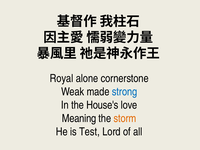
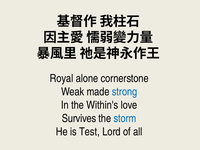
House's: House's -> Within's (102, 105)
Meaning: Meaning -> Survives (79, 118)
storm colour: orange -> blue (125, 118)
